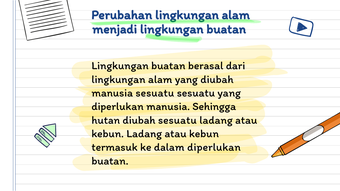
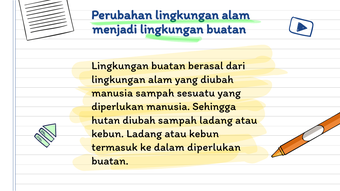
manusia sesuatu: sesuatu -> sampah (155, 93)
diubah sesuatu: sesuatu -> sampah (177, 120)
